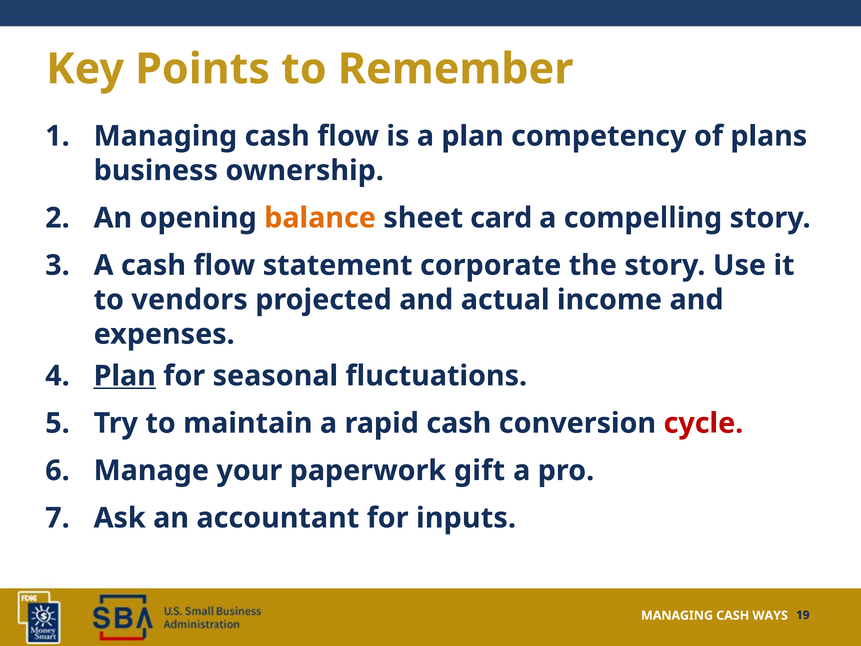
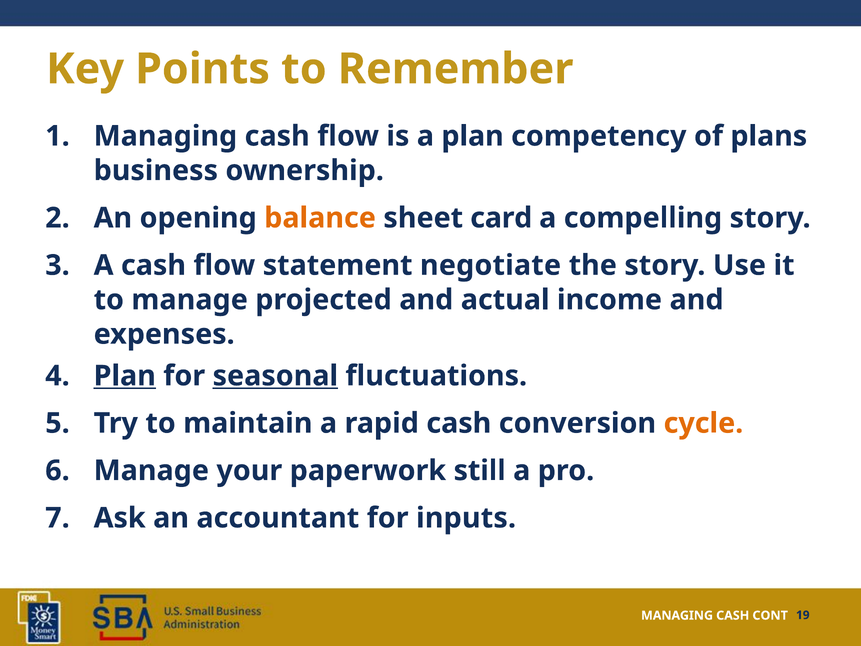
corporate: corporate -> negotiate (491, 265)
to vendors: vendors -> manage (190, 300)
seasonal underline: none -> present (275, 376)
cycle colour: red -> orange (703, 423)
gift: gift -> still (480, 470)
WAYS: WAYS -> CONT (770, 615)
